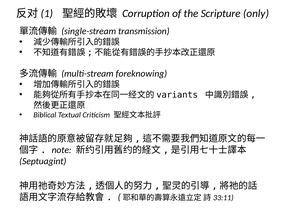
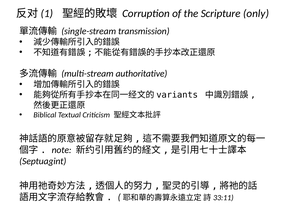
foreknowing: foreknowing -> authoritative (141, 74)
